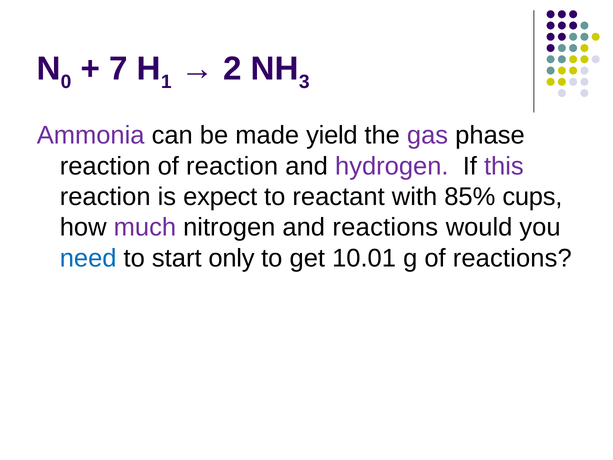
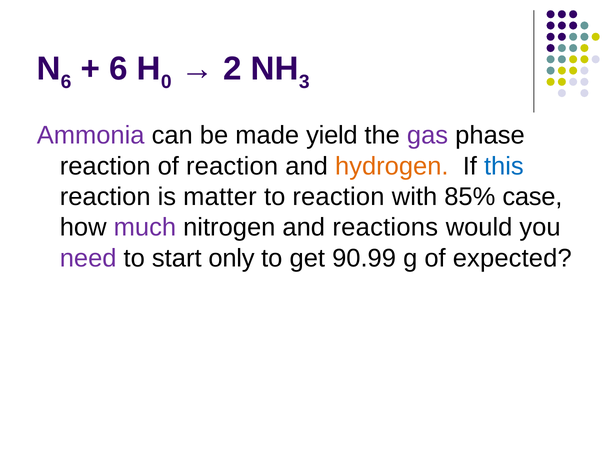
0: 0 -> 6 (66, 82)
7: 7 -> 6 (118, 69)
1: 1 -> 0 (166, 82)
hydrogen colour: purple -> orange (392, 166)
this colour: purple -> blue (504, 166)
expect: expect -> matter (220, 197)
to reactant: reactant -> reaction (338, 197)
cups: cups -> case (532, 197)
need colour: blue -> purple (88, 258)
10.01: 10.01 -> 90.99 (364, 258)
of reactions: reactions -> expected (512, 258)
